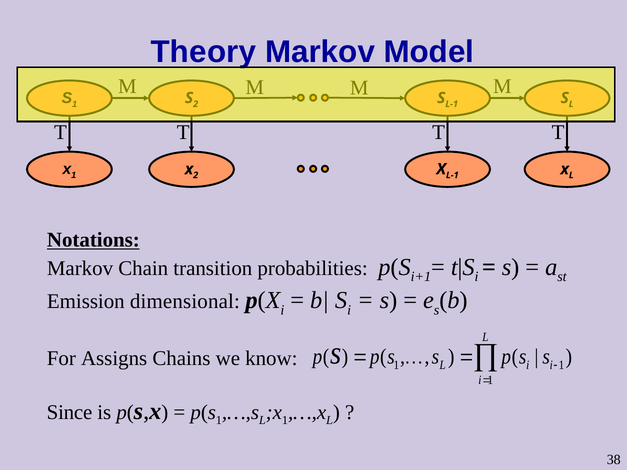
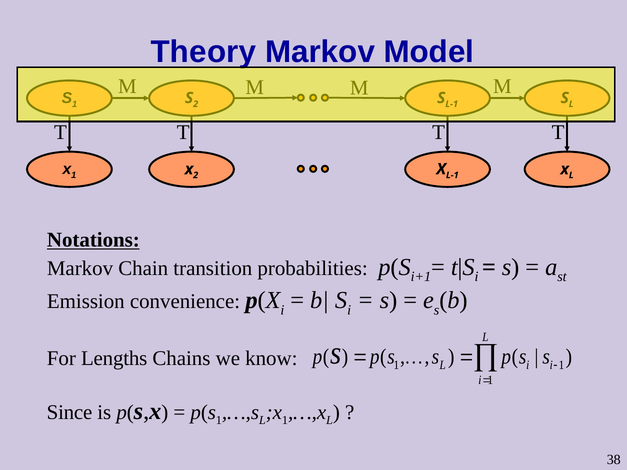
dimensional: dimensional -> convenience (185, 302)
Assigns: Assigns -> Lengths (114, 359)
